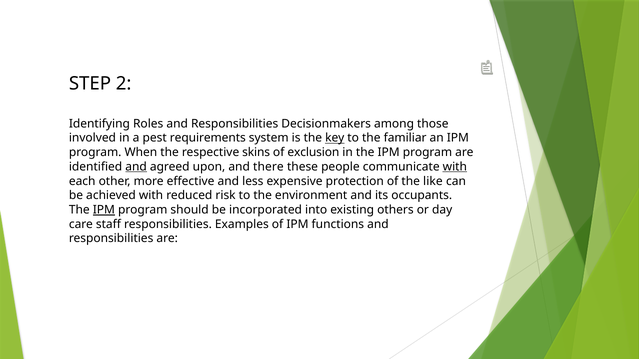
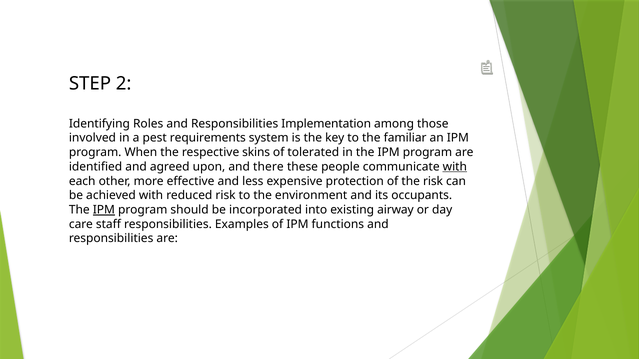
Decisionmakers: Decisionmakers -> Implementation (326, 124)
key underline: present -> none (335, 138)
exclusion: exclusion -> tolerated (313, 153)
and underline: present -> none (136, 167)
the like: like -> risk (433, 181)
others: others -> airway (395, 210)
